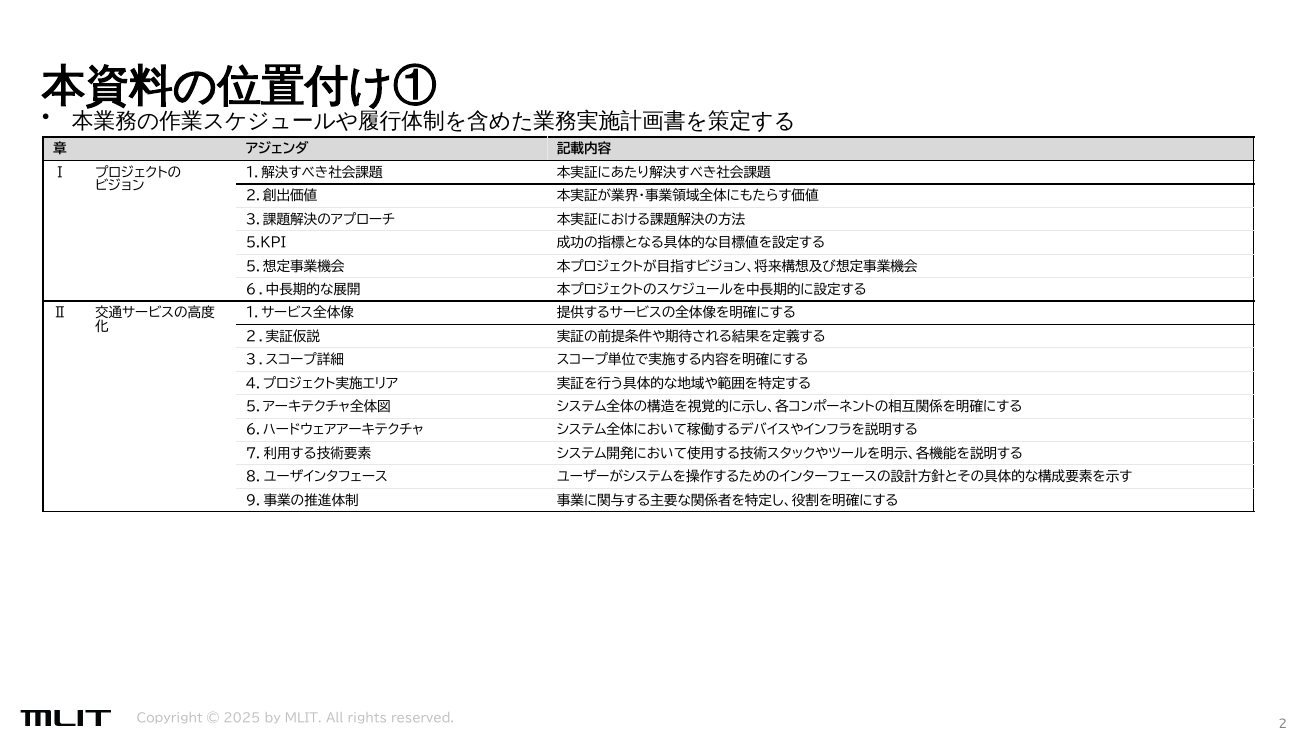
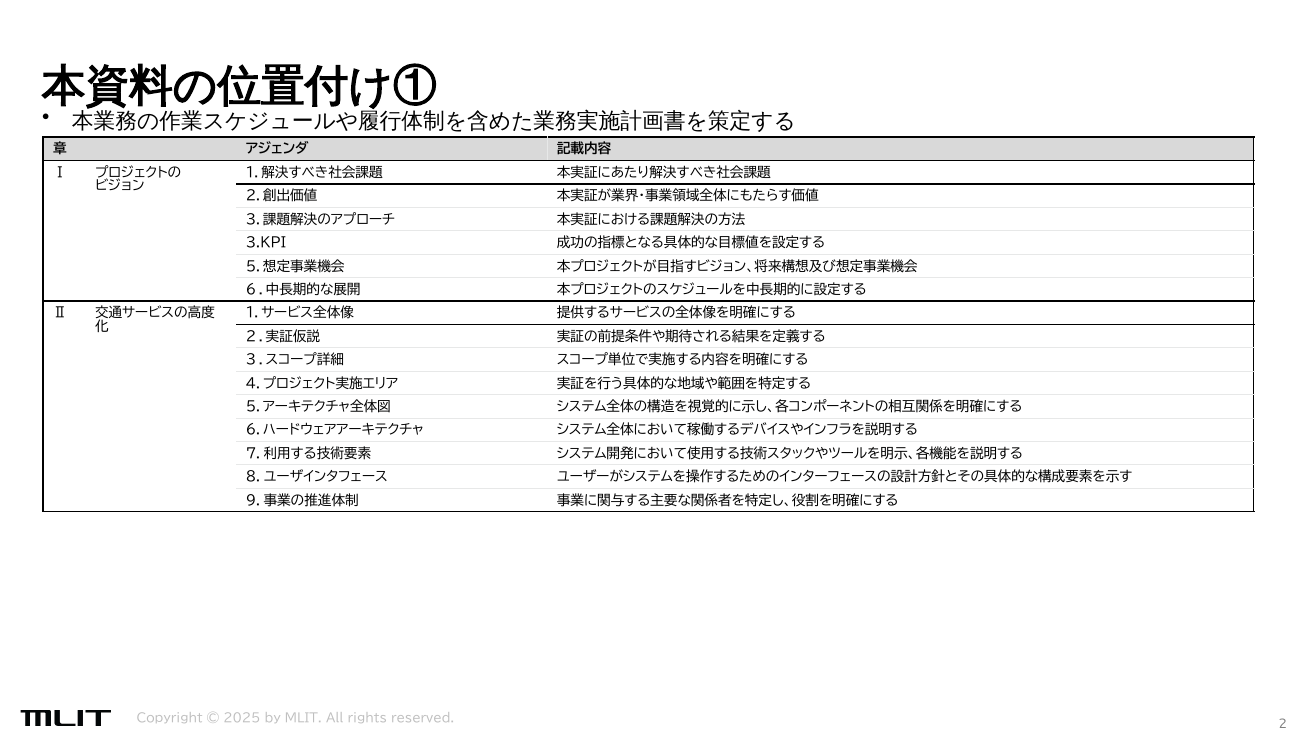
5.KPI: 5.KPI -> 3.KPI (266, 243)
